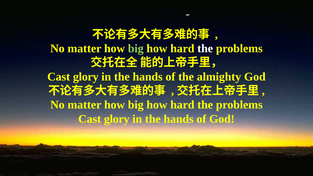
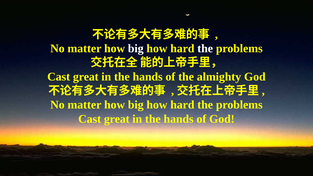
big colour: light green -> white (136, 49)
glory: glory -> great (86, 77)
glory: glory -> great (117, 119)
